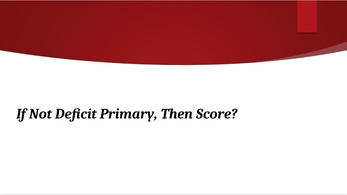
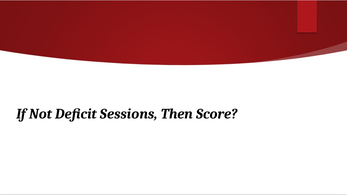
Primary: Primary -> Sessions (129, 114)
